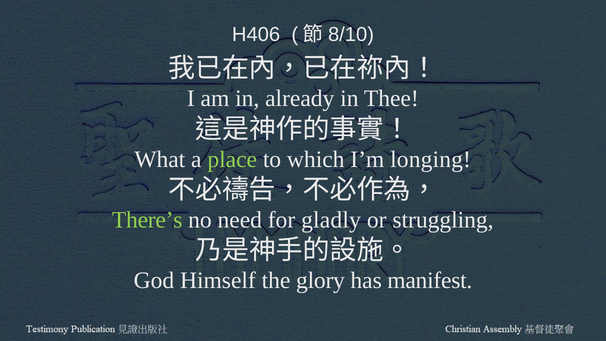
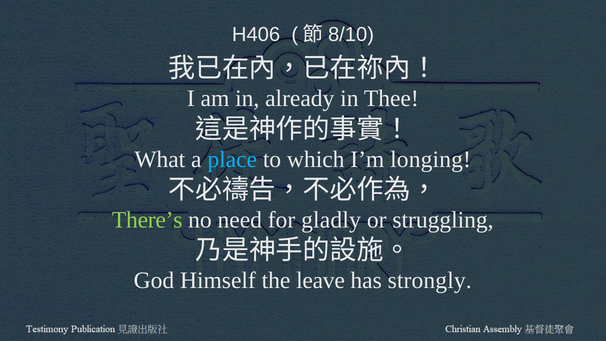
place colour: light green -> light blue (232, 159)
glory: glory -> leave (321, 280)
manifest: manifest -> strongly (430, 280)
